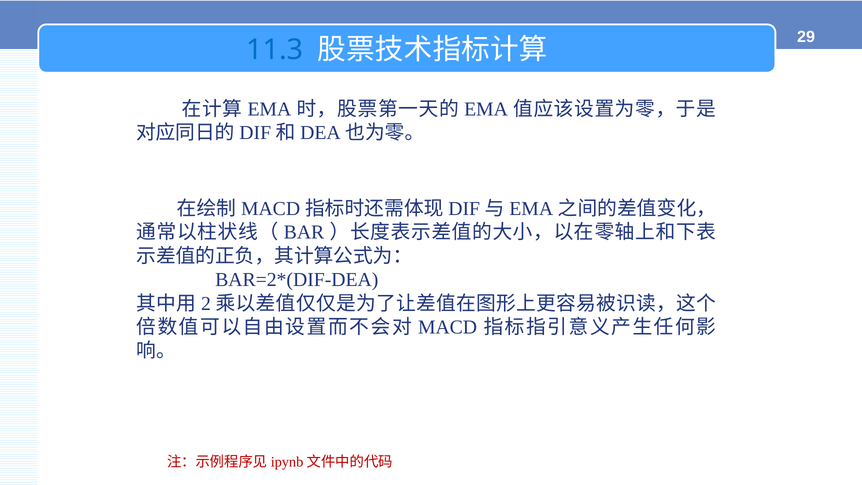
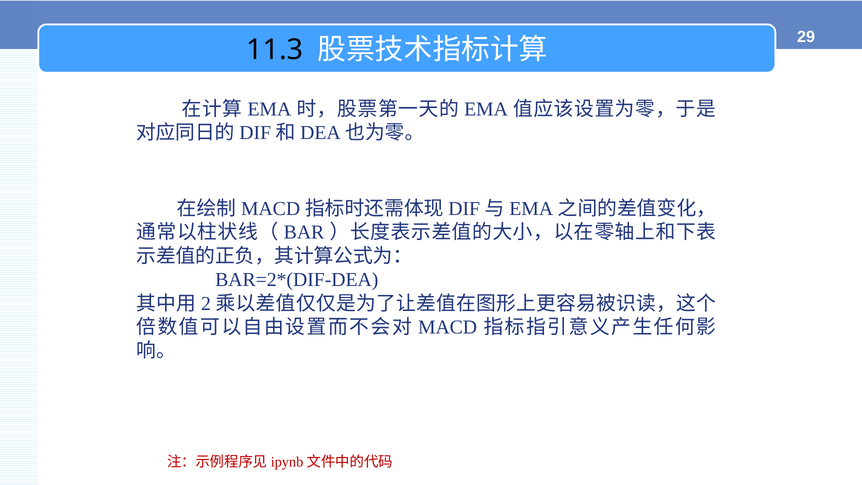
11.3 colour: blue -> black (275, 50)
